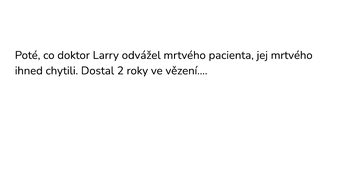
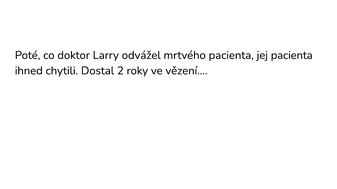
jej mrtvého: mrtvého -> pacienta (292, 55)
